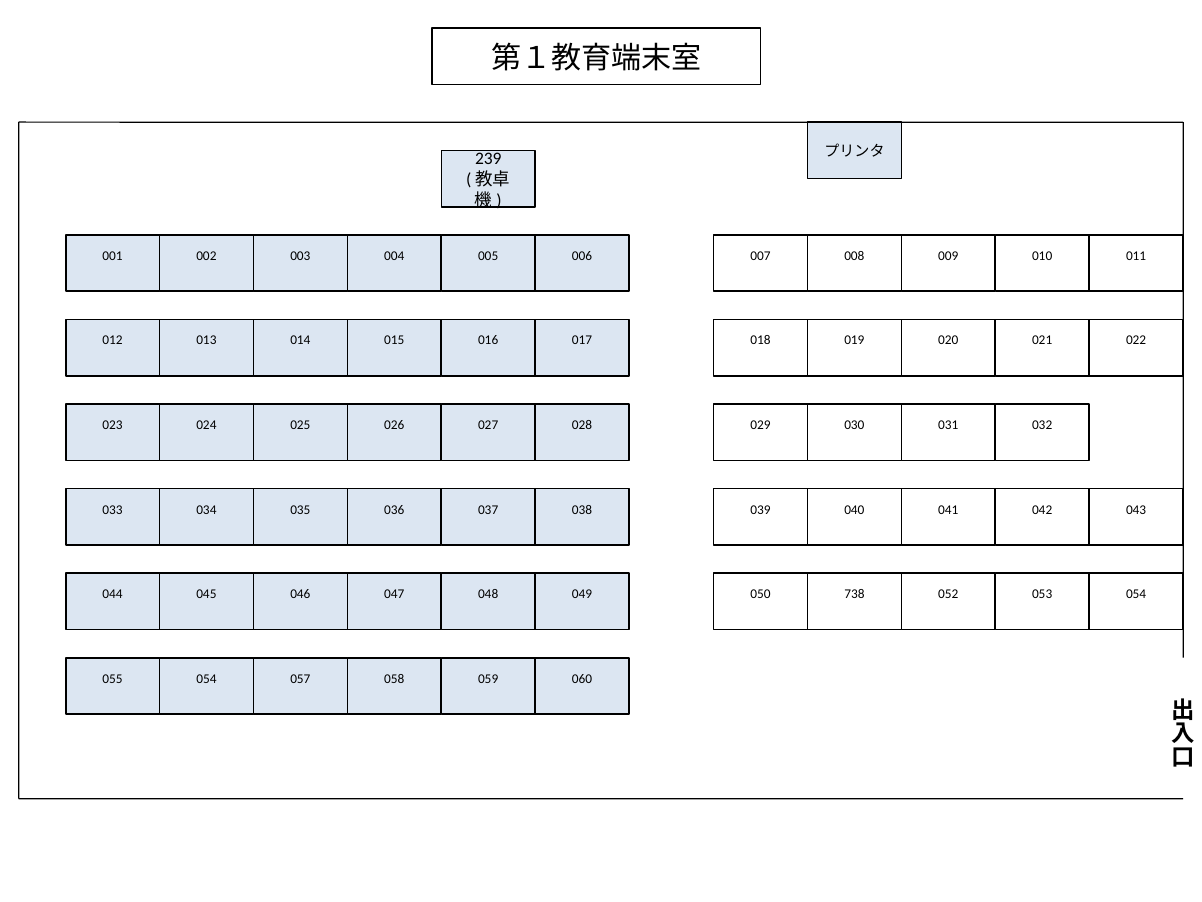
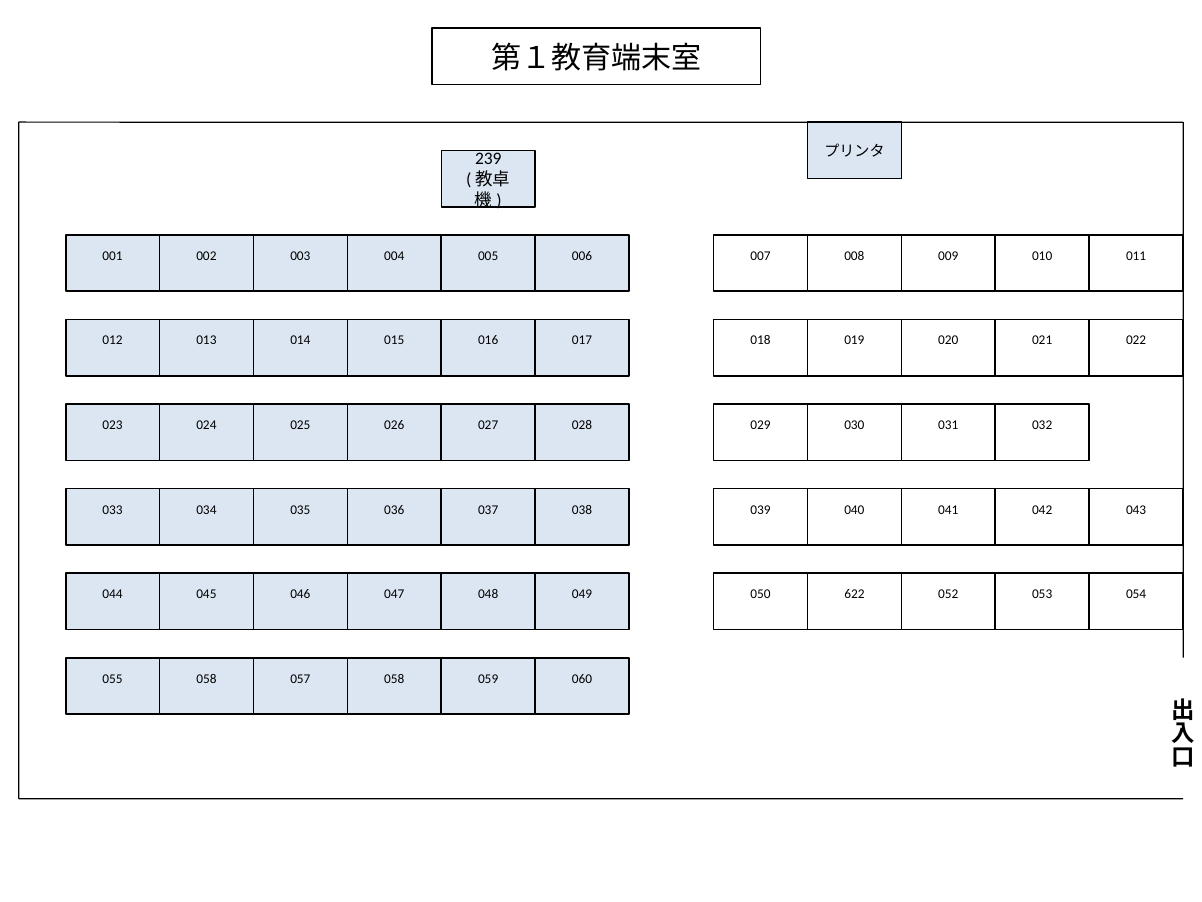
738: 738 -> 622 (854, 594)
055 054: 054 -> 058 (206, 678)
